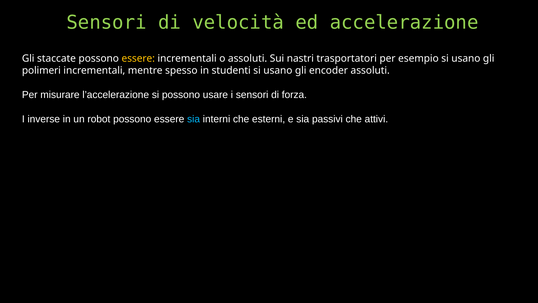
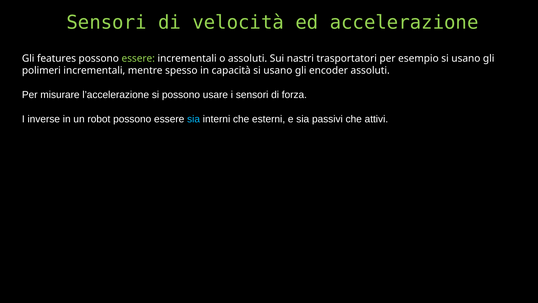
staccate: staccate -> features (57, 58)
essere colour: yellow -> light green (138, 58)
studenti: studenti -> capacità (231, 70)
